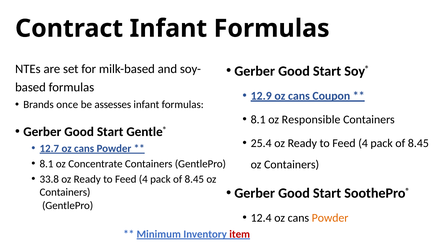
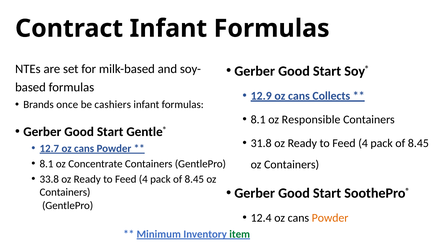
Coupon: Coupon -> Collects (331, 96)
assesses: assesses -> cashiers (113, 104)
25.4: 25.4 -> 31.8 (261, 143)
item colour: red -> green (240, 233)
